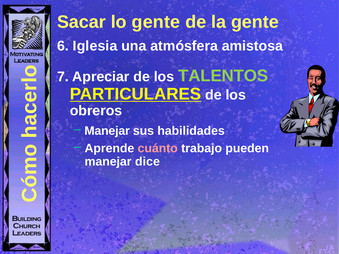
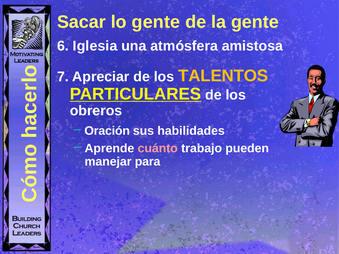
TALENTOS colour: light green -> yellow (223, 76)
Manejar: Manejar -> Oración (107, 131)
dice: dice -> para (148, 162)
